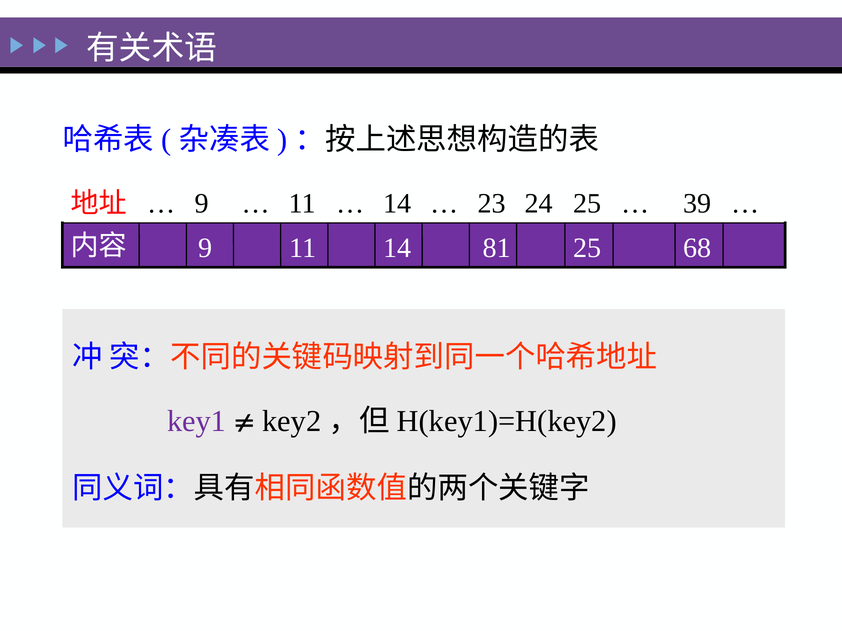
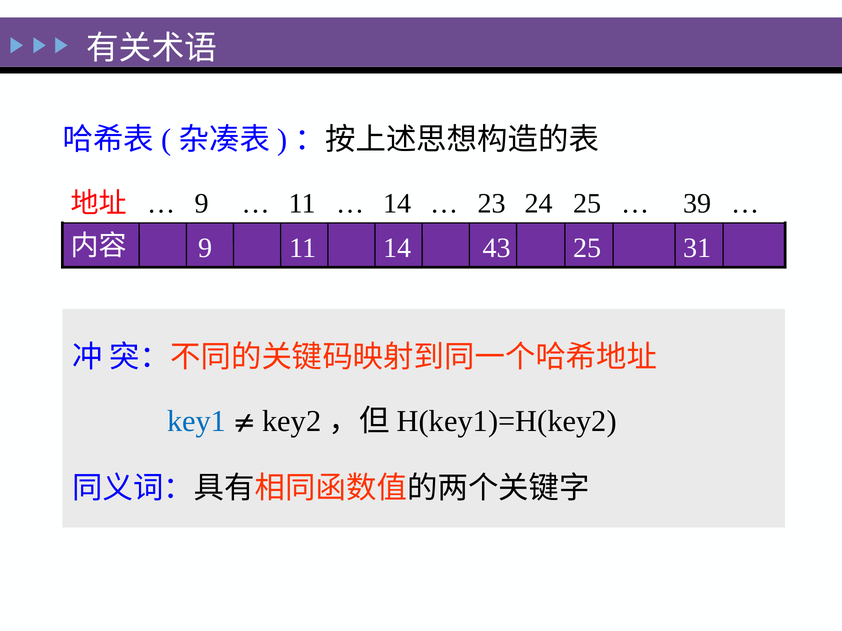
81: 81 -> 43 (497, 248)
68: 68 -> 31 (697, 248)
key1 colour: purple -> blue (197, 422)
